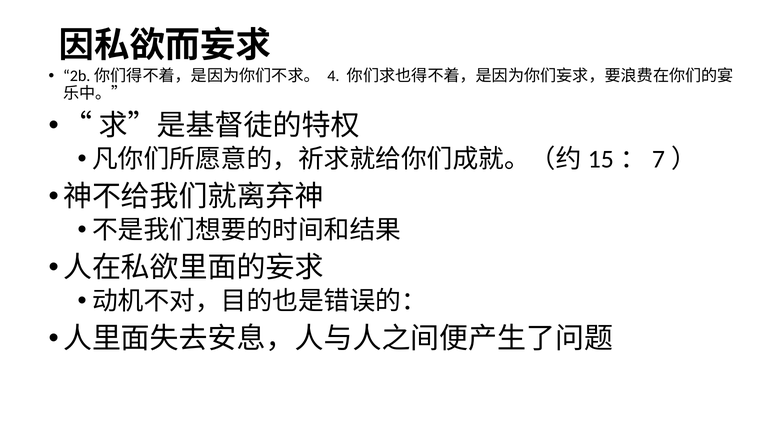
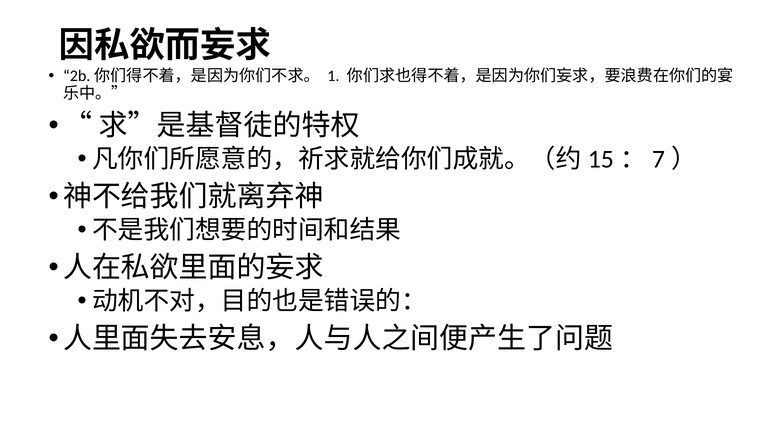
4: 4 -> 1 (333, 76)
